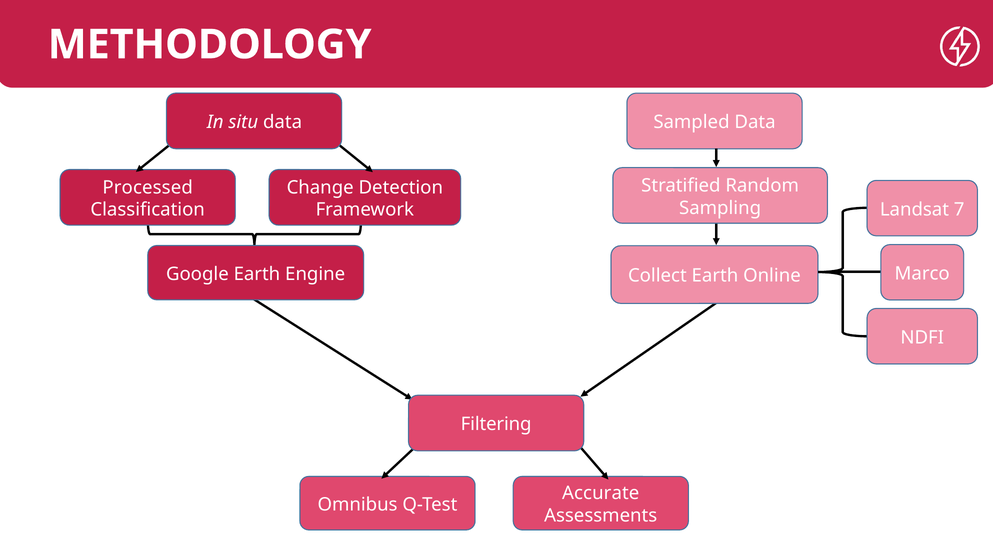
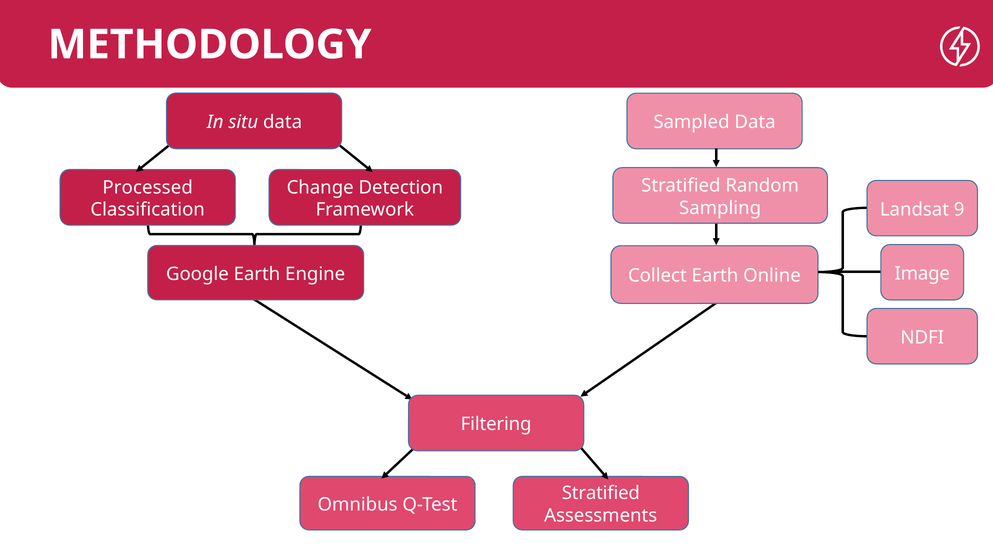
7: 7 -> 9 (959, 210)
Marco: Marco -> Image (922, 274)
Accurate: Accurate -> Stratified (601, 494)
